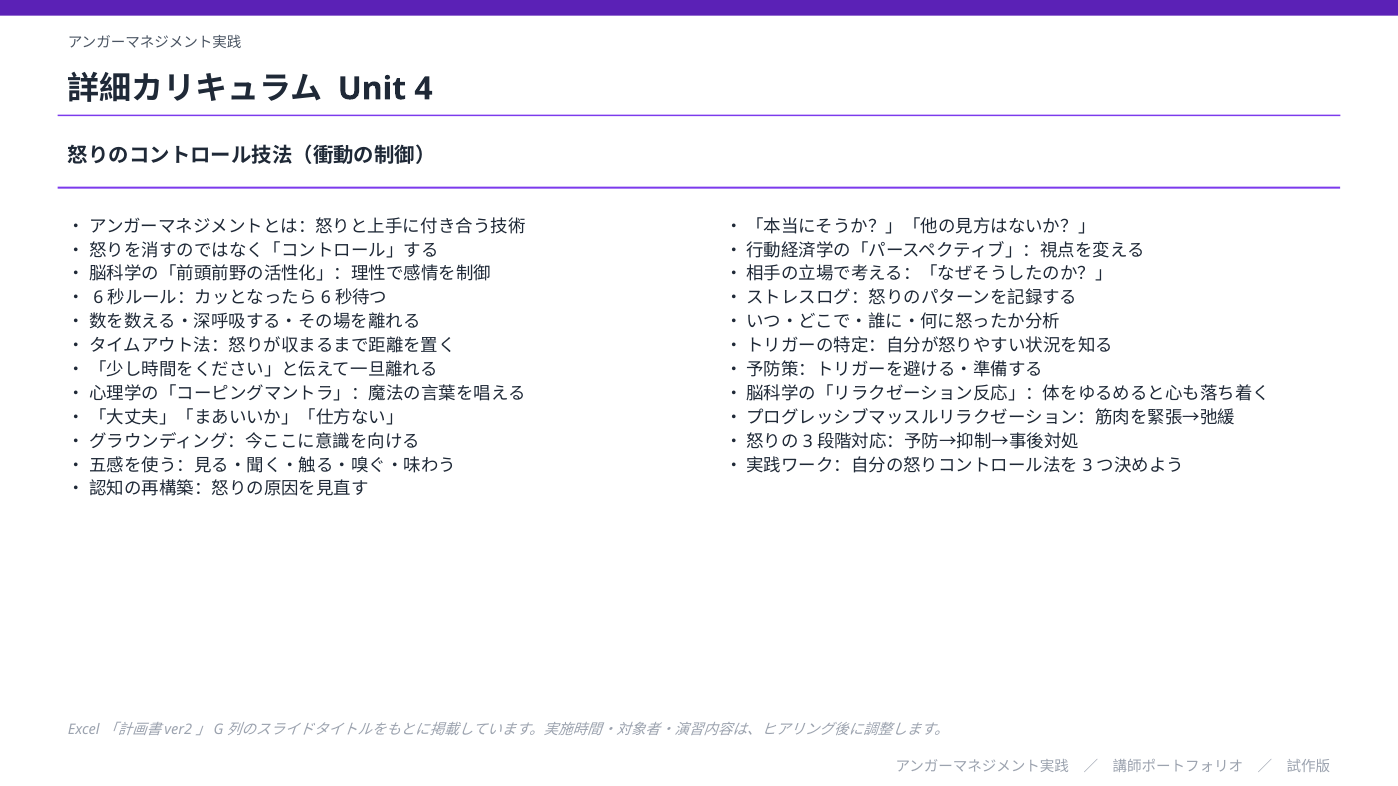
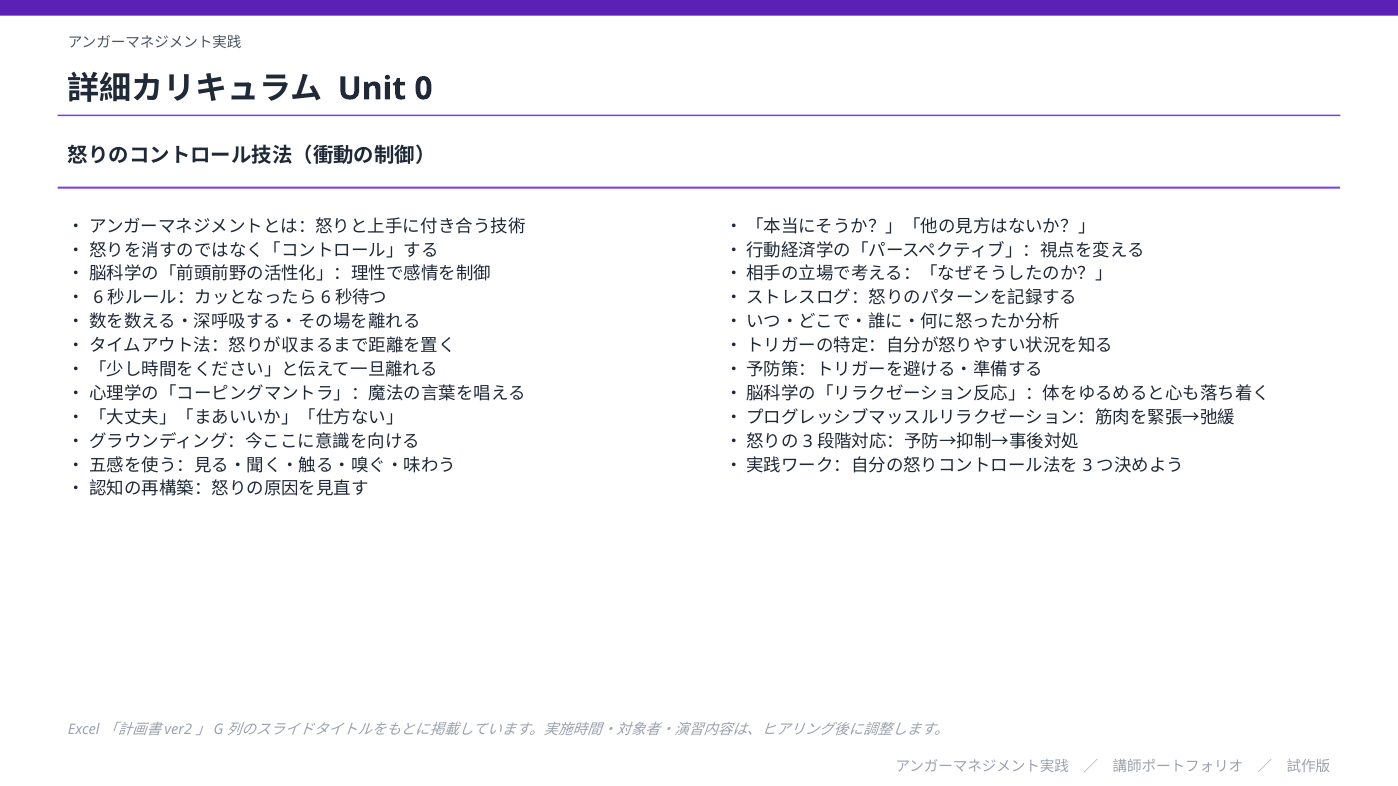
4: 4 -> 0 (423, 89)
